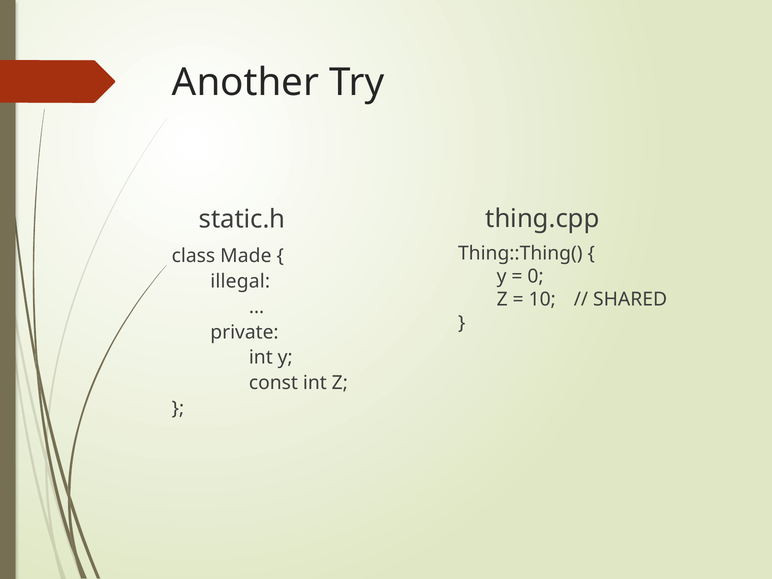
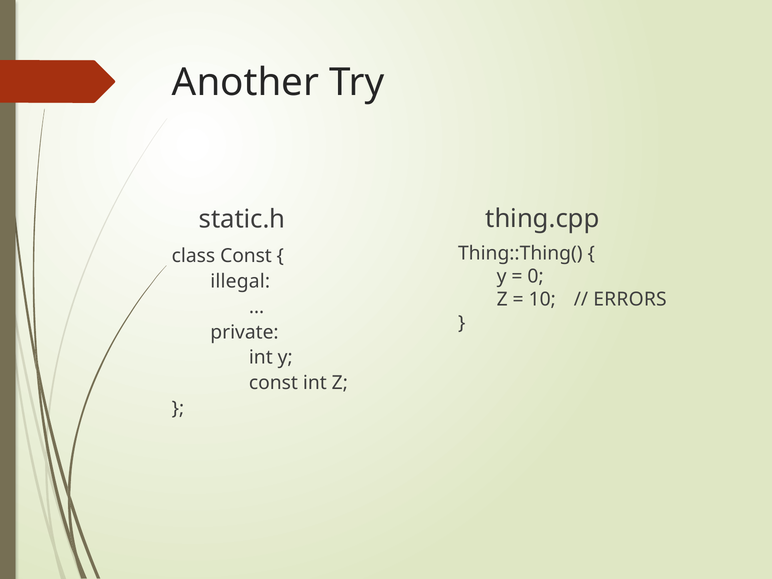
class Made: Made -> Const (246, 256)
SHARED: SHARED -> ERRORS (630, 299)
